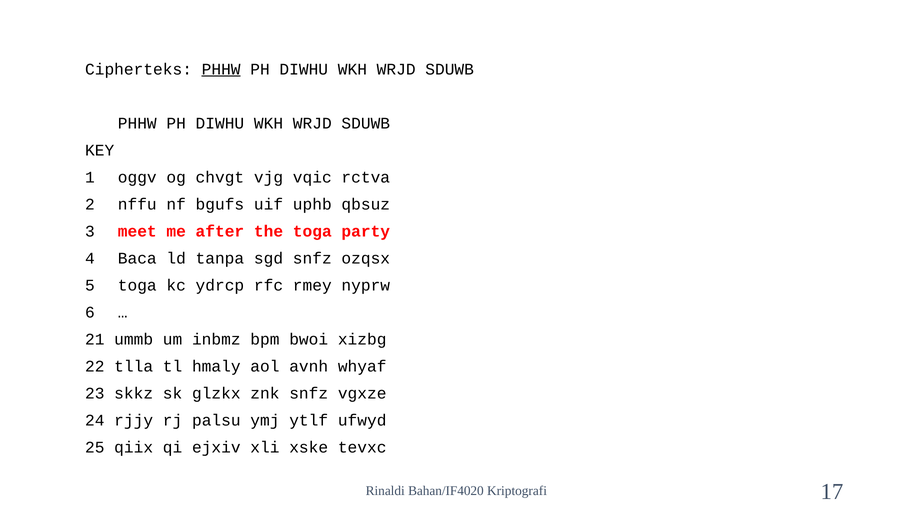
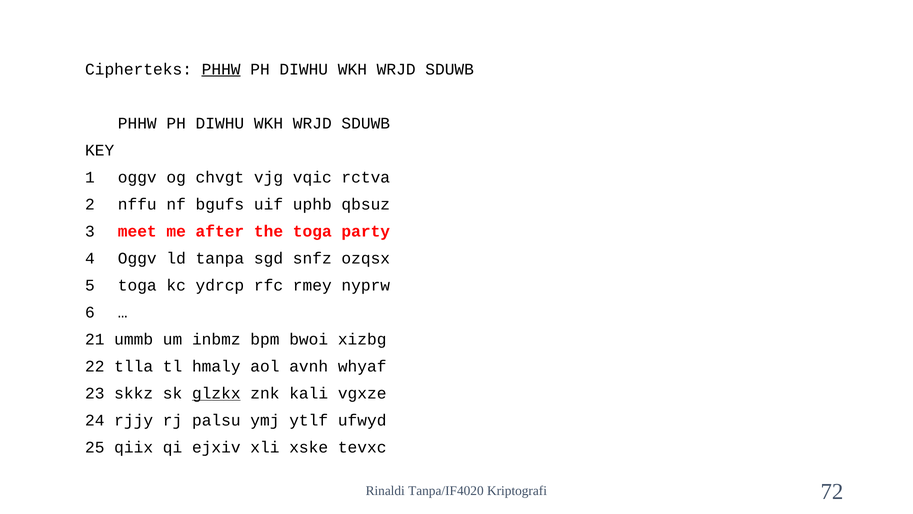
4 Baca: Baca -> Oggv (137, 258)
glzkx underline: none -> present (216, 393)
znk snfz: snfz -> kali (309, 393)
Bahan/IF4020: Bahan/IF4020 -> Tanpa/IF4020 (446, 491)
17: 17 -> 72 (832, 491)
